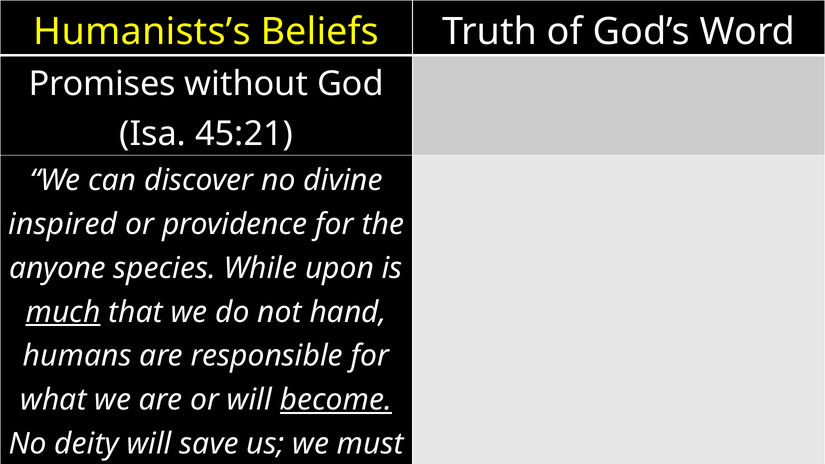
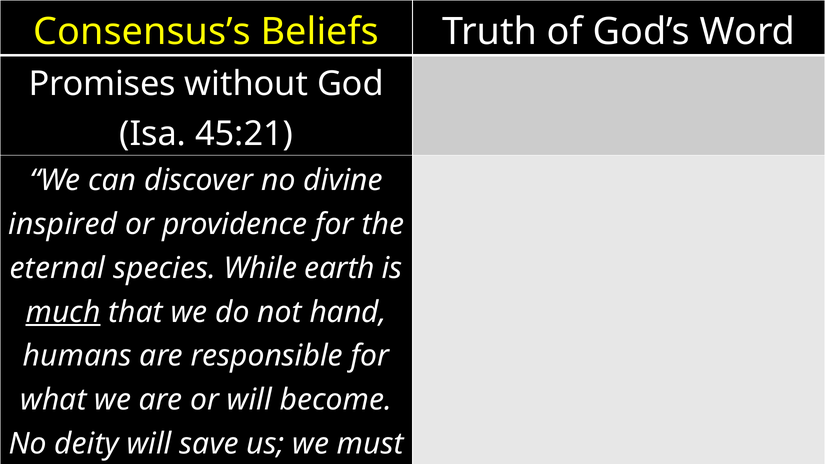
Humanists’s: Humanists’s -> Consensus’s (142, 32)
anyone: anyone -> eternal (57, 268)
upon: upon -> earth (340, 268)
become underline: present -> none (336, 400)
